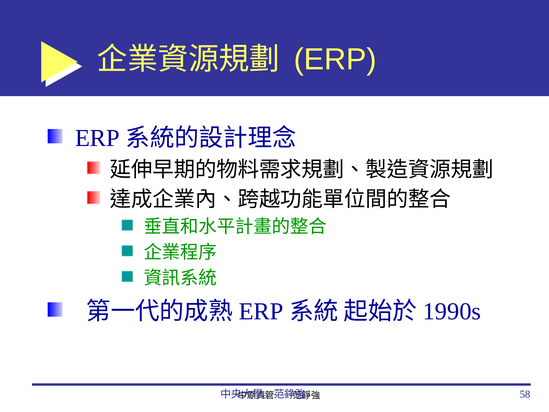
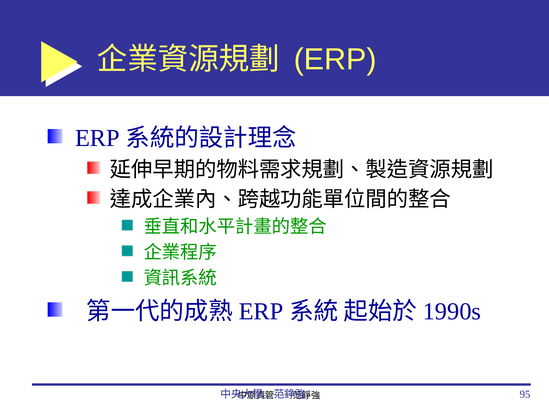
58: 58 -> 95 (525, 394)
